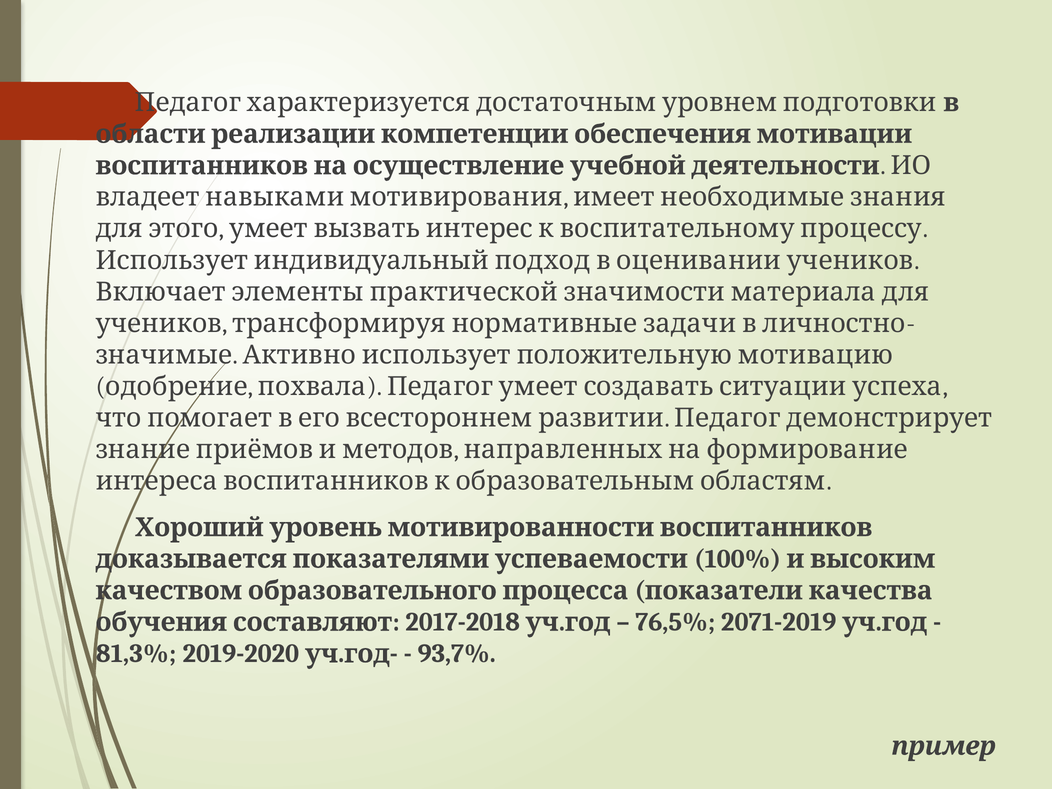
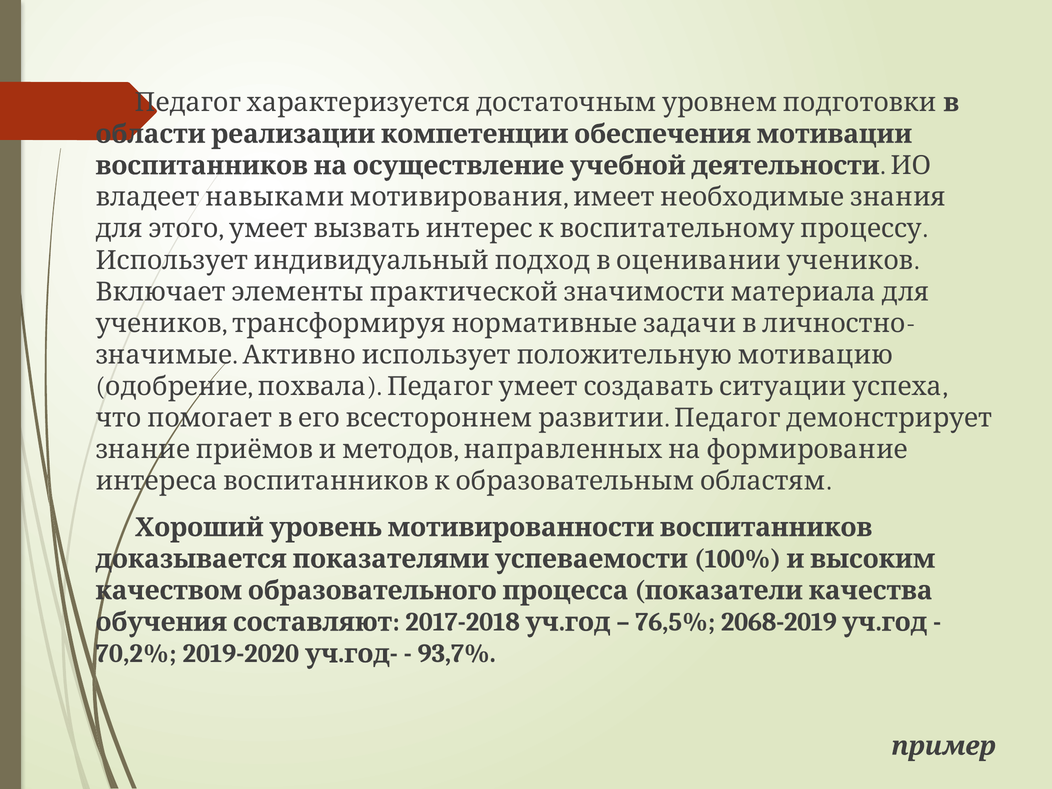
2071-2019: 2071-2019 -> 2068-2019 (779, 622)
81,3%: 81,3% -> 70,2% (136, 654)
